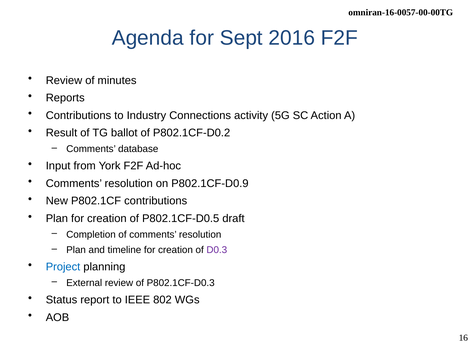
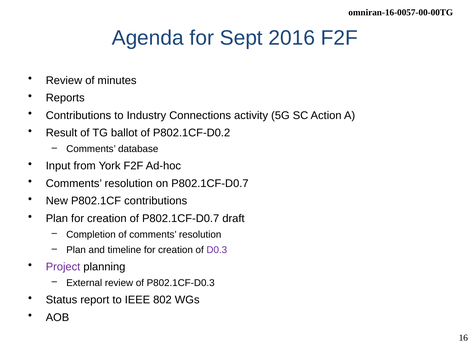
on P802.1CF-D0.9: P802.1CF-D0.9 -> P802.1CF-D0.7 (210, 183)
of P802.1CF-D0.5: P802.1CF-D0.5 -> P802.1CF-D0.7 (181, 218)
Project colour: blue -> purple (63, 267)
